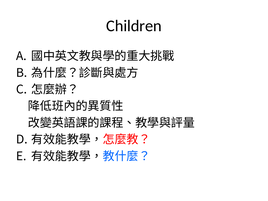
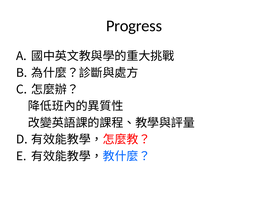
Children: Children -> Progress (134, 26)
